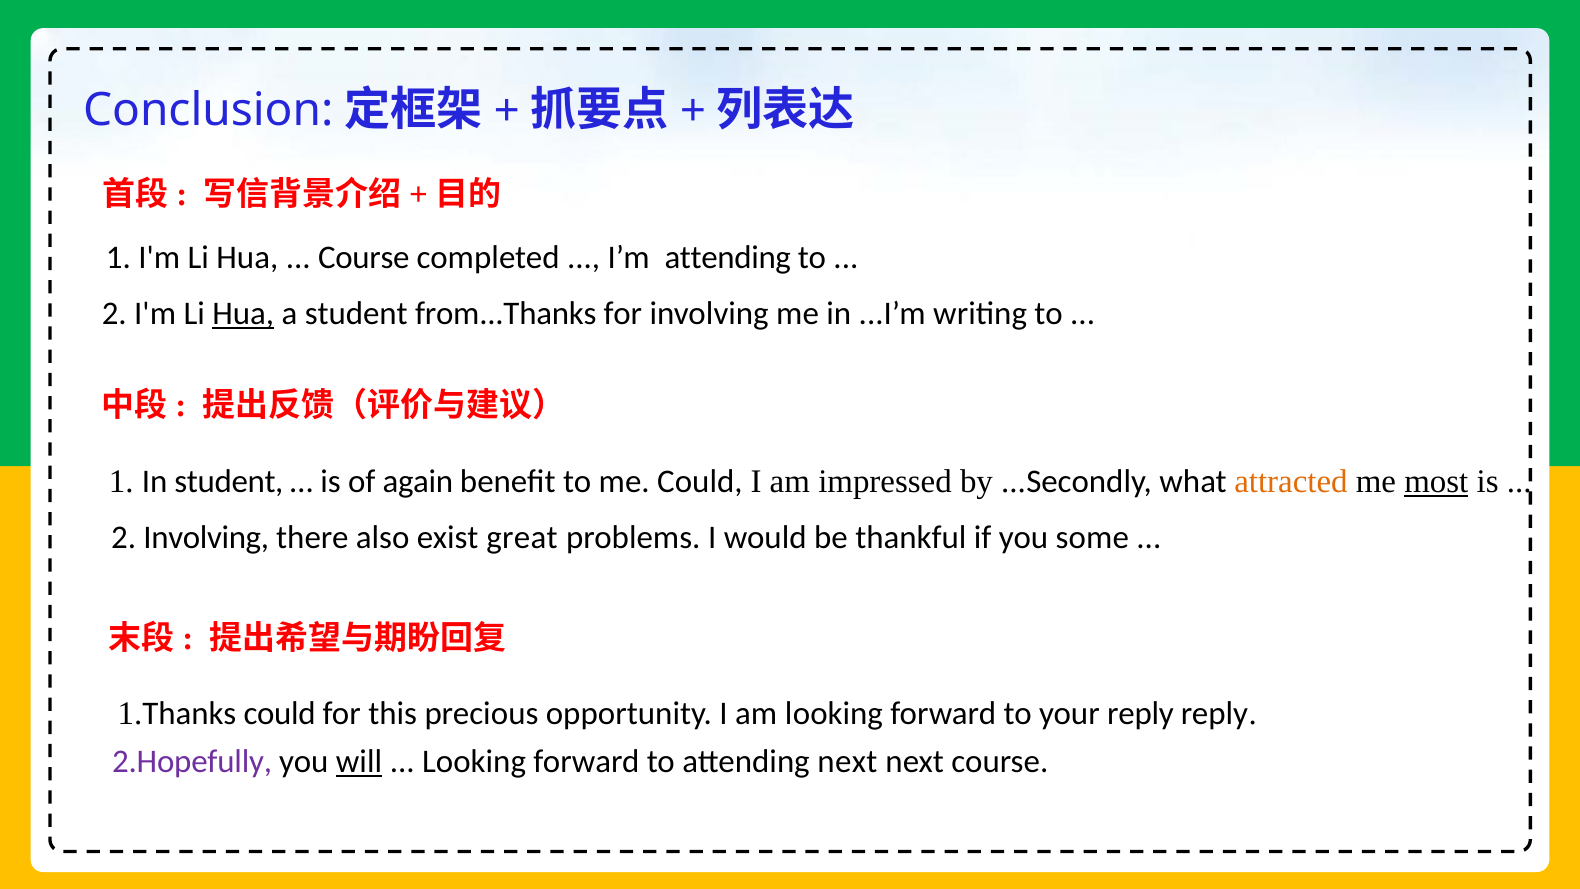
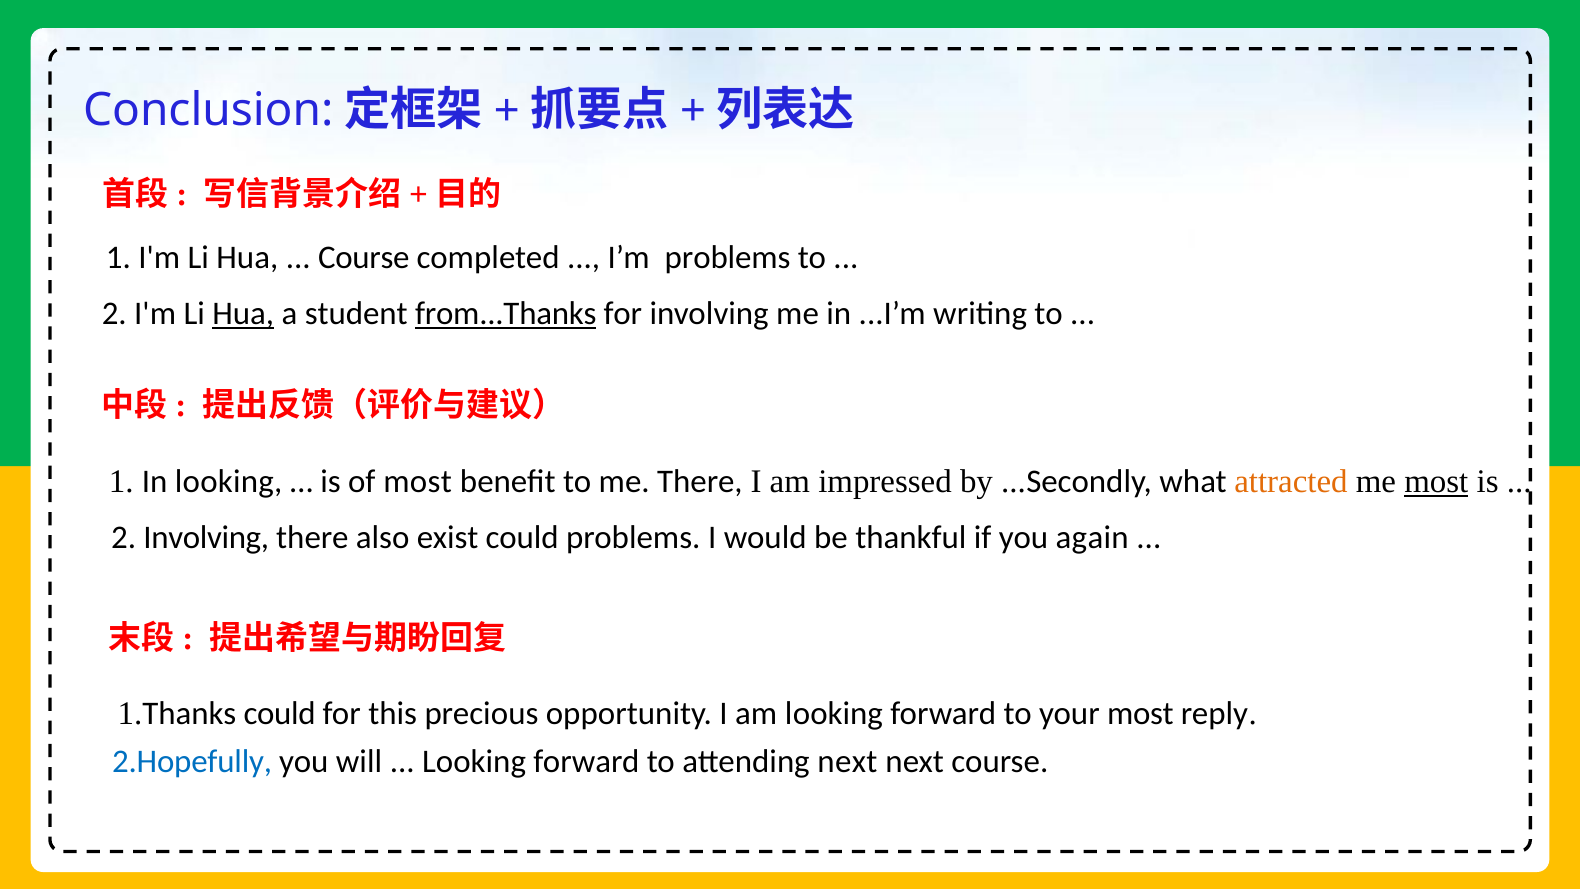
I’m attending: attending -> problems (728, 257)
from...Thanks underline: none -> present (506, 314)
In student: student -> looking (229, 481)
of again: again -> most (418, 481)
me Could: Could -> There (700, 481)
exist great: great -> could (522, 537)
some: some -> again (1092, 537)
your reply: reply -> most (1140, 713)
2.Hopefully colour: purple -> blue (192, 762)
will underline: present -> none (359, 762)
